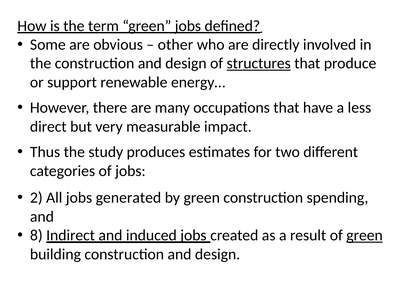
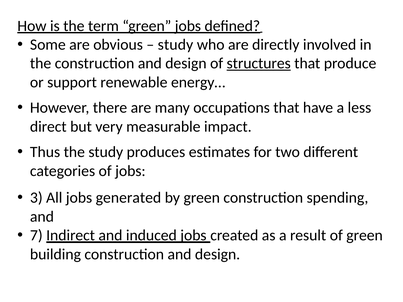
other: other -> study (175, 45)
2: 2 -> 3 (36, 198)
8: 8 -> 7 (36, 236)
green underline: present -> none (365, 236)
